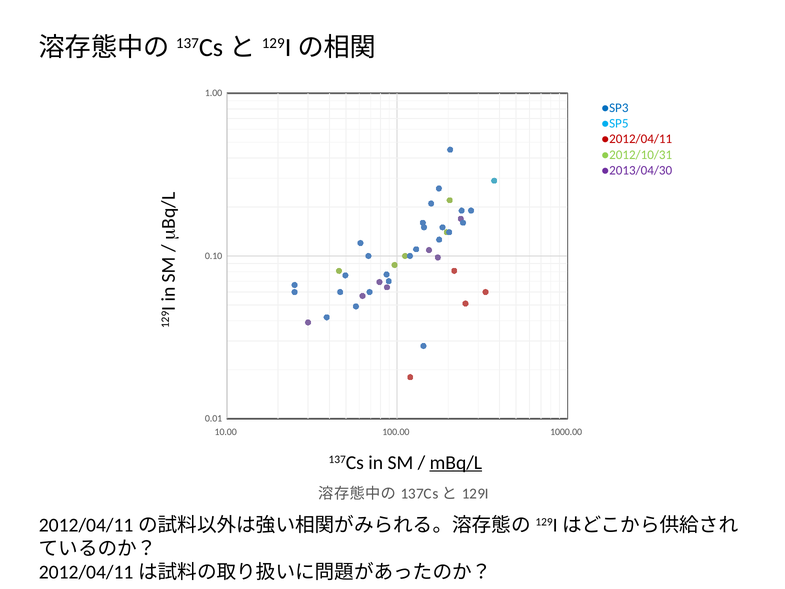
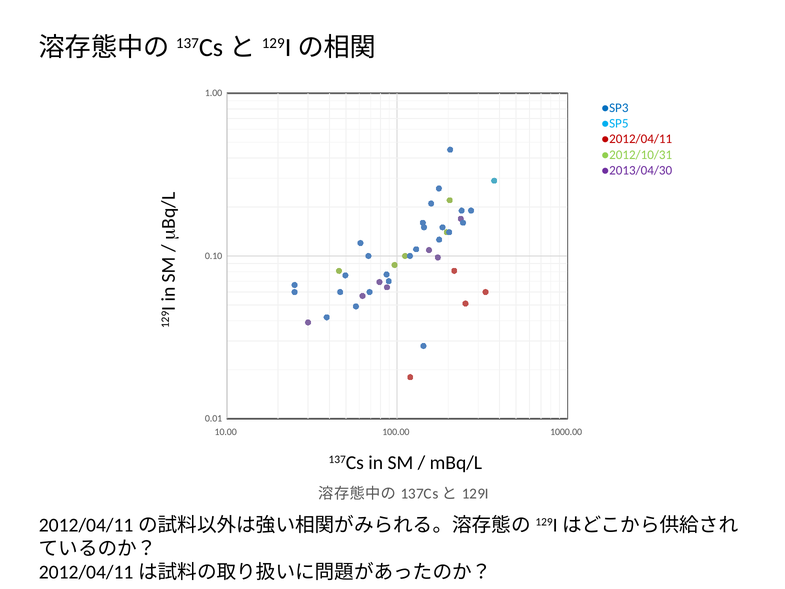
mBq/L underline: present -> none (456, 462)
